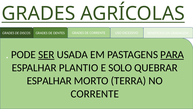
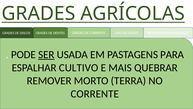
PARA underline: present -> none (172, 54)
PLANTIO: PLANTIO -> CULTIVO (79, 67)
SOLO: SOLO -> MAIS (120, 67)
ESPALHAR: ESPALHAR -> REMOVER (49, 80)
